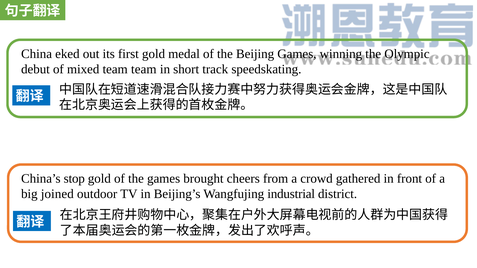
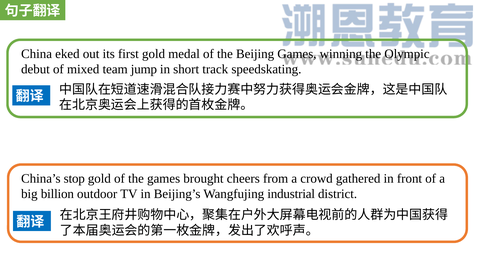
team team: team -> jump (144, 69)
joined: joined -> billion (57, 194)
